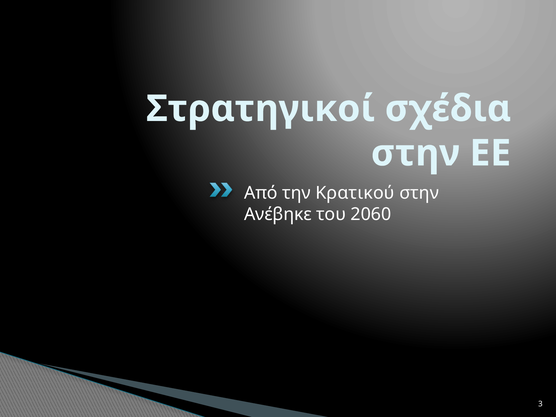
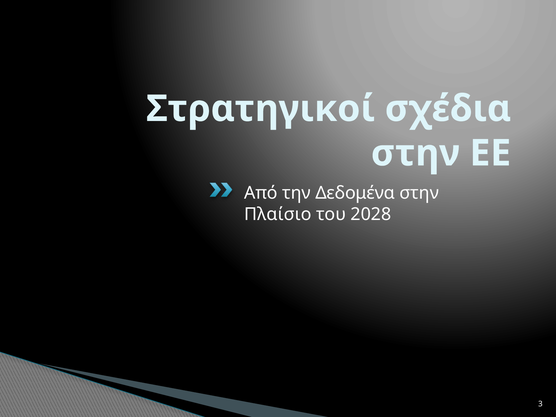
Κρατικού: Κρατικού -> Δεδομένα (355, 193)
Ανέβηκε: Ανέβηκε -> Πλαίσιο (278, 214)
2060: 2060 -> 2028 (371, 214)
